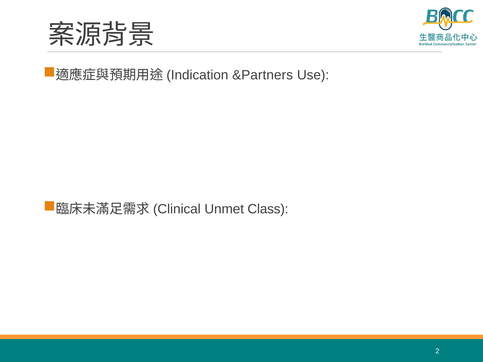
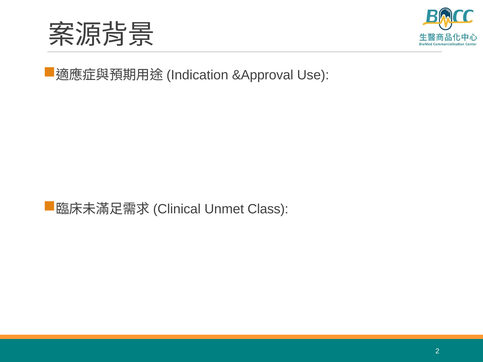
&Partners: &Partners -> &Approval (263, 75)
